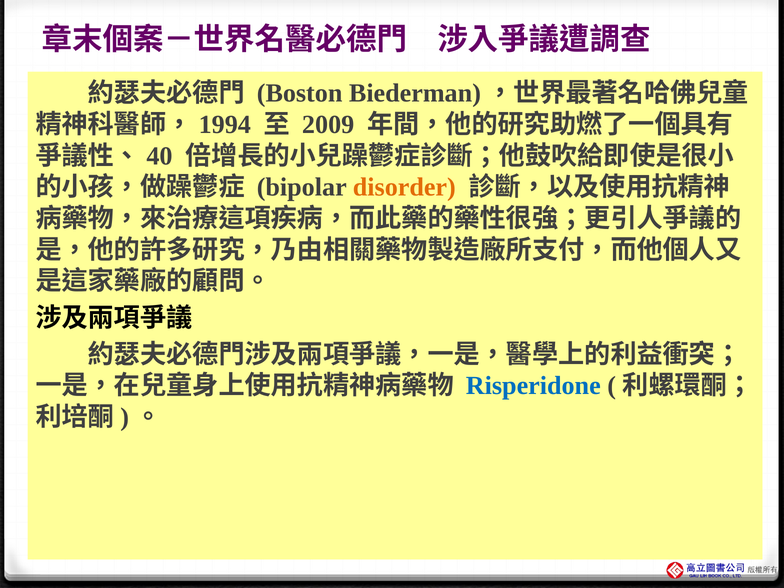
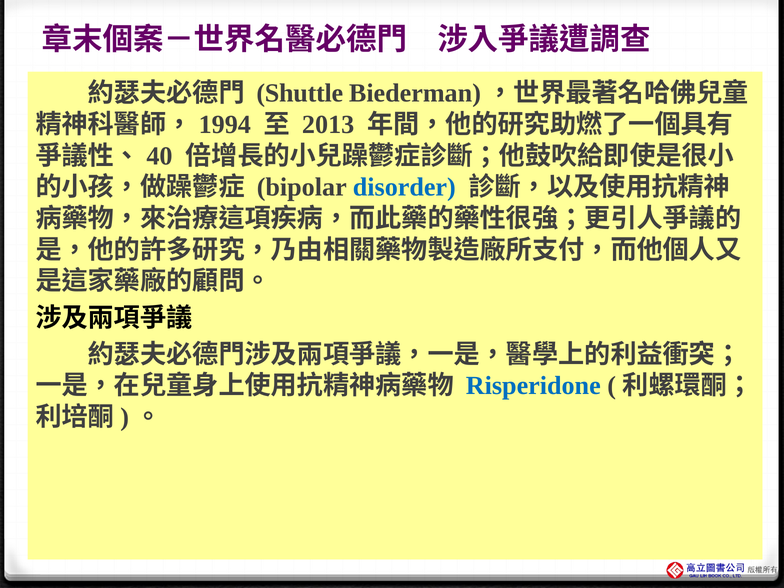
Boston: Boston -> Shuttle (300, 93)
2009: 2009 -> 2013 (328, 125)
disorder colour: orange -> blue (404, 187)
